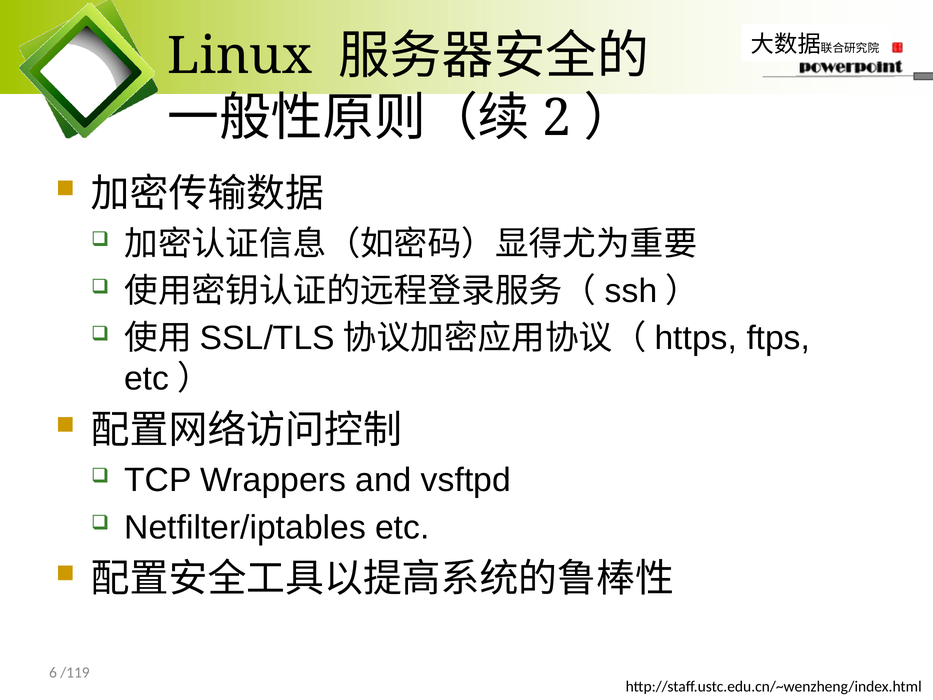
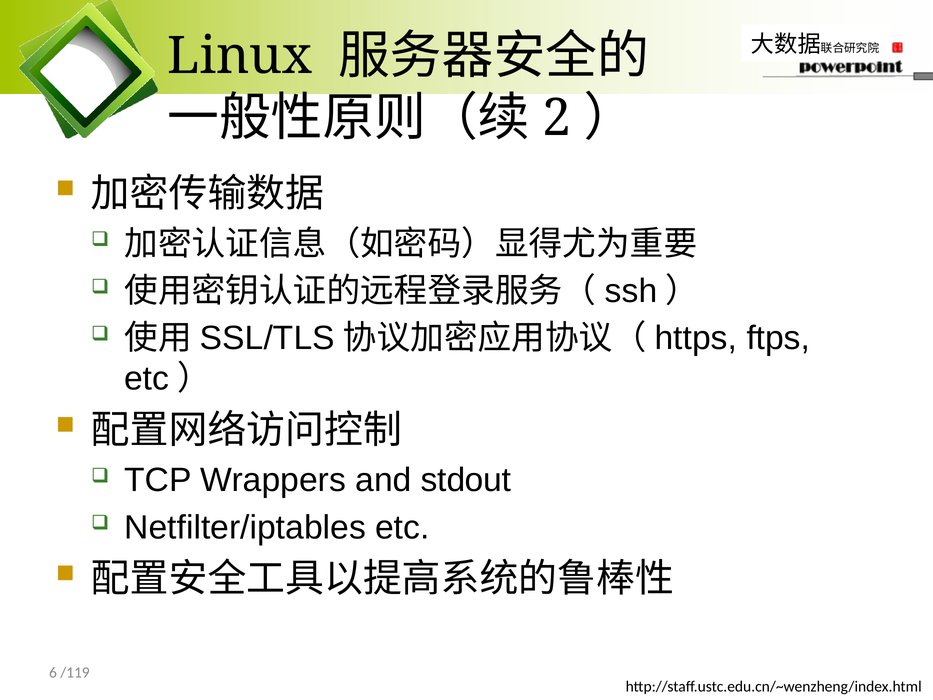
vsftpd: vsftpd -> stdout (466, 480)
